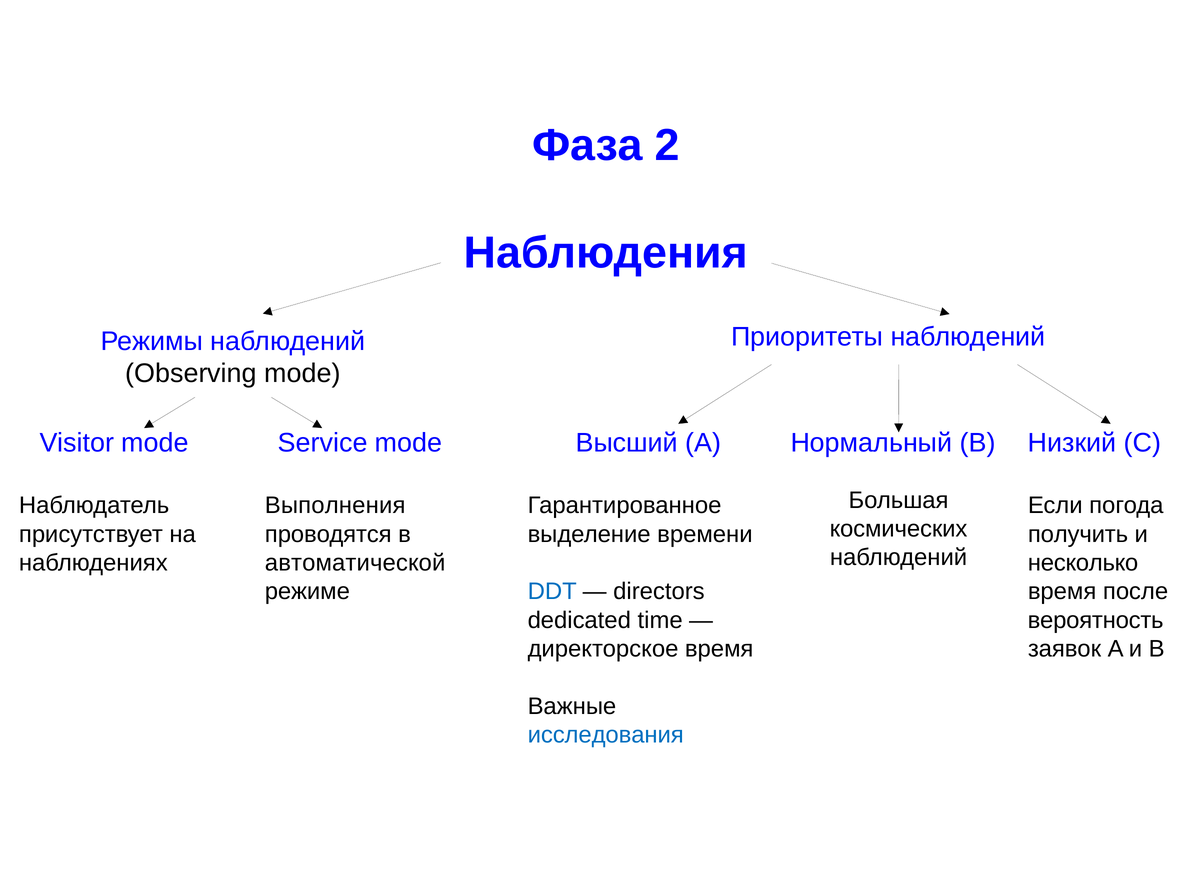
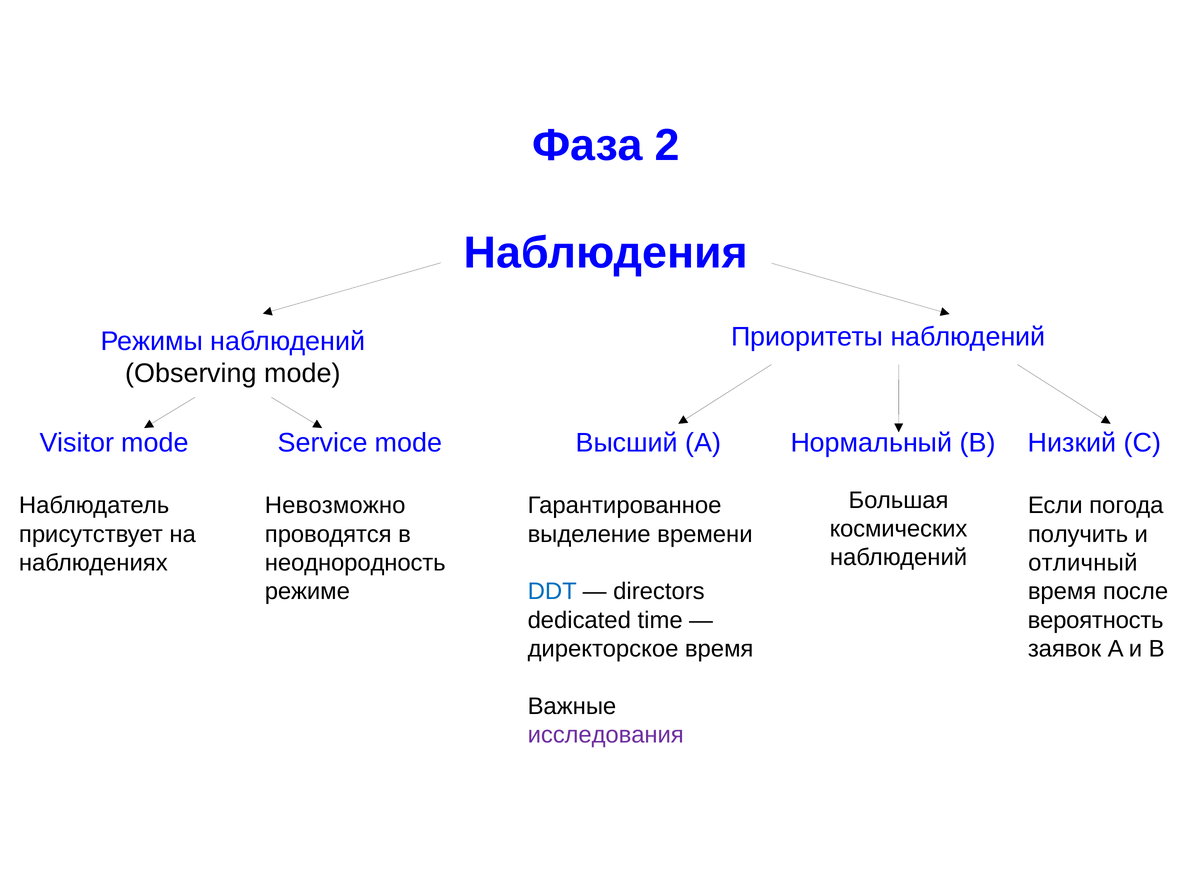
Выполнения: Выполнения -> Невозможно (335, 506)
автоматической: автоматической -> неоднородность (355, 563)
несколько: несколько -> отличный (1083, 563)
исследования colour: blue -> purple (606, 735)
